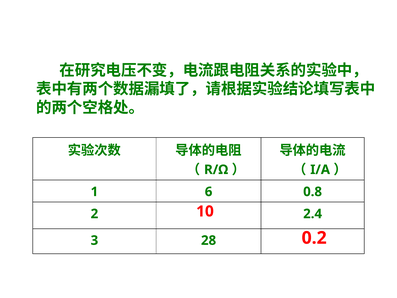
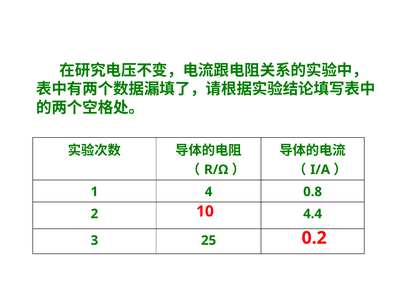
6: 6 -> 4 (209, 192)
2.4: 2.4 -> 4.4 (313, 214)
28: 28 -> 25 (209, 240)
